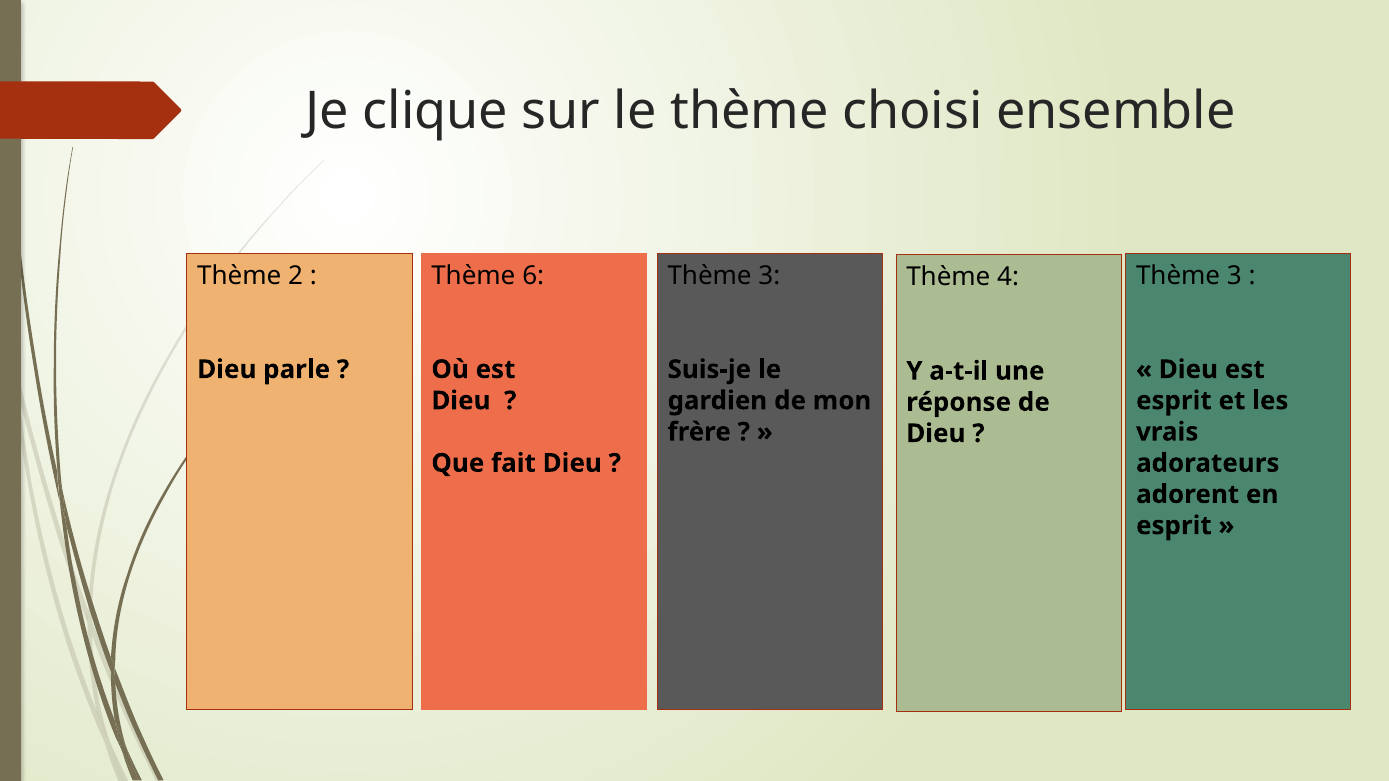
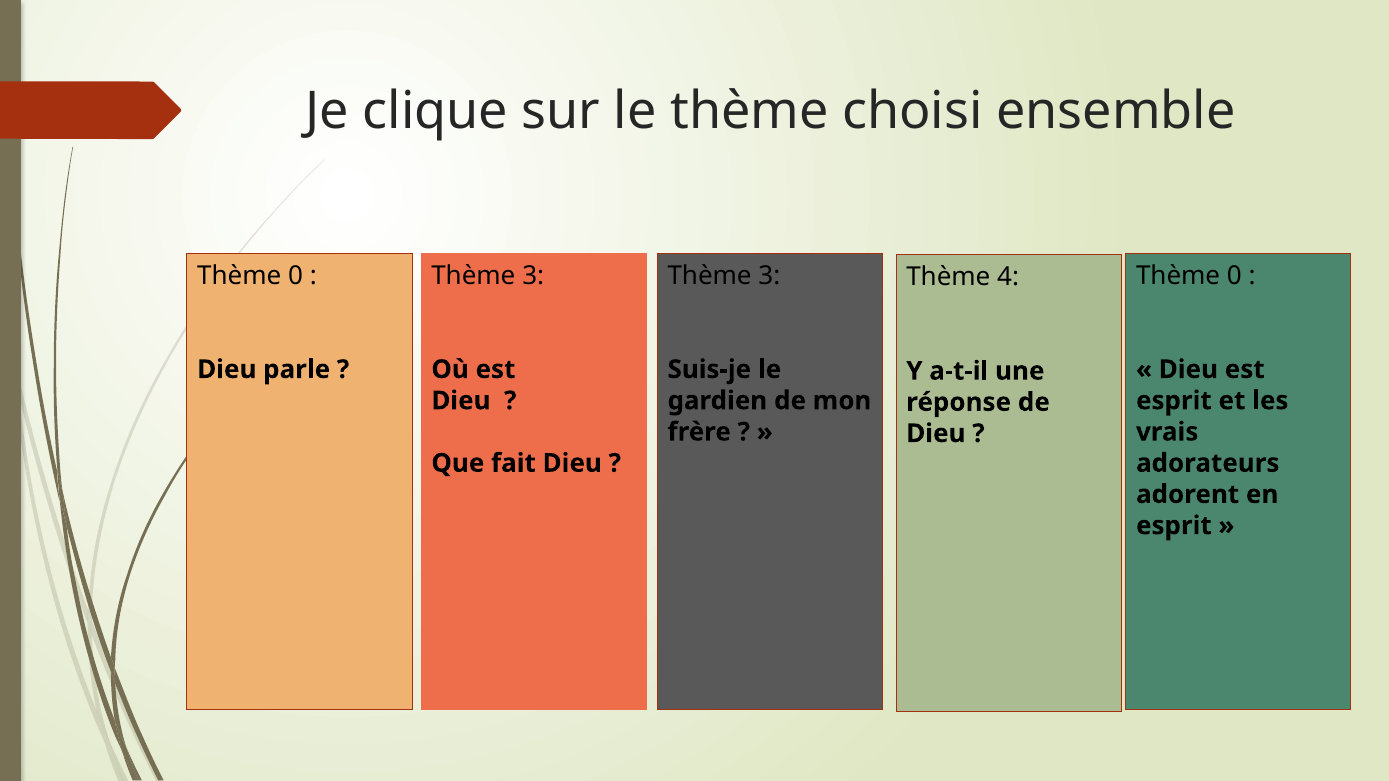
2: 2 -> 0 (296, 276)
6: 6 -> 3 (533, 276)
3: 3 -> 0 (1234, 276)
